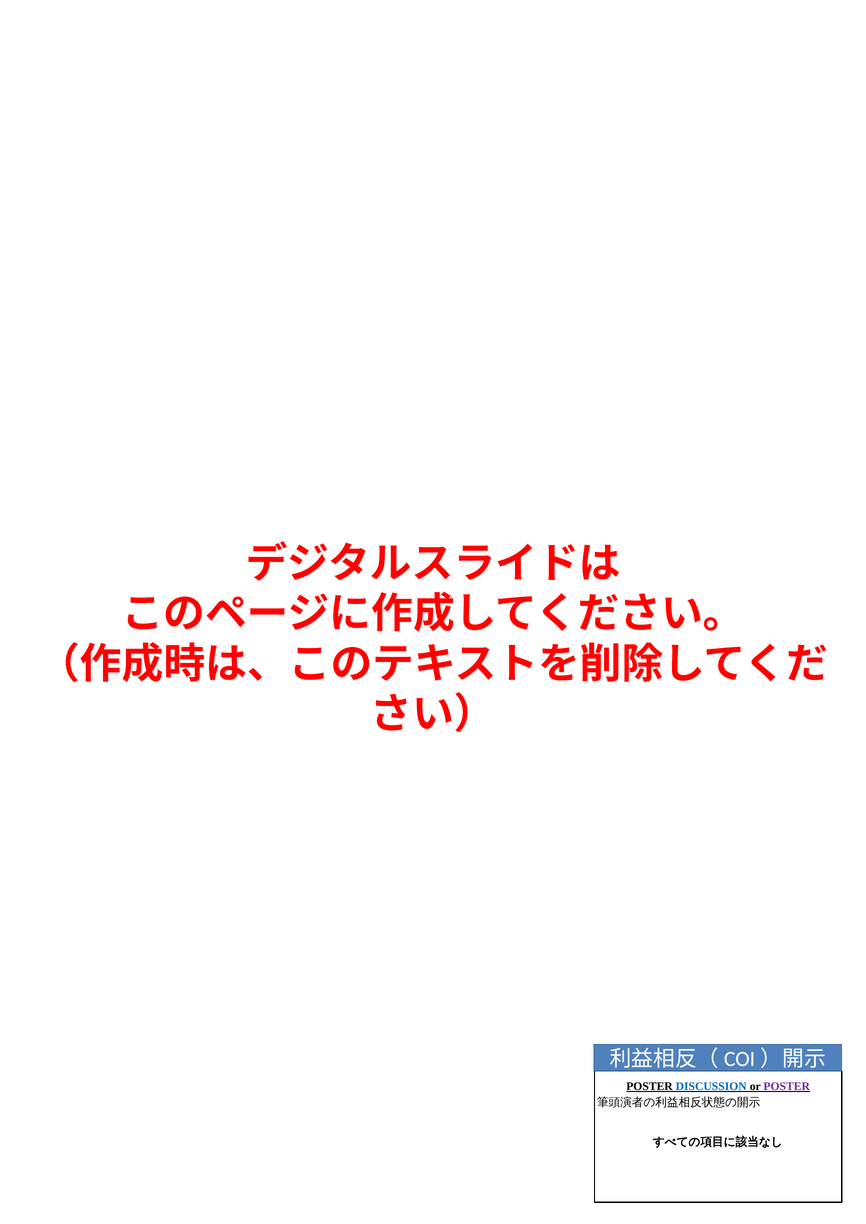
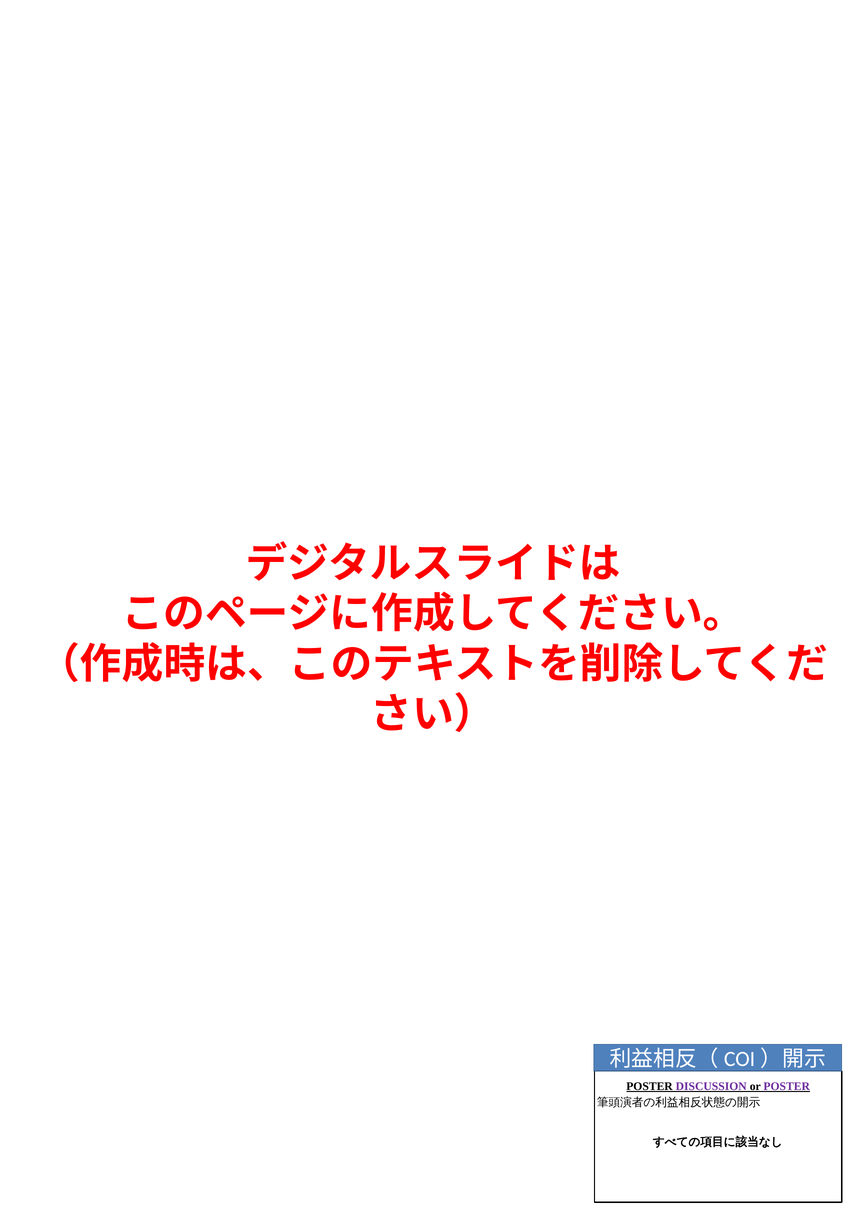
DISCUSSION colour: blue -> purple (711, 1087)
